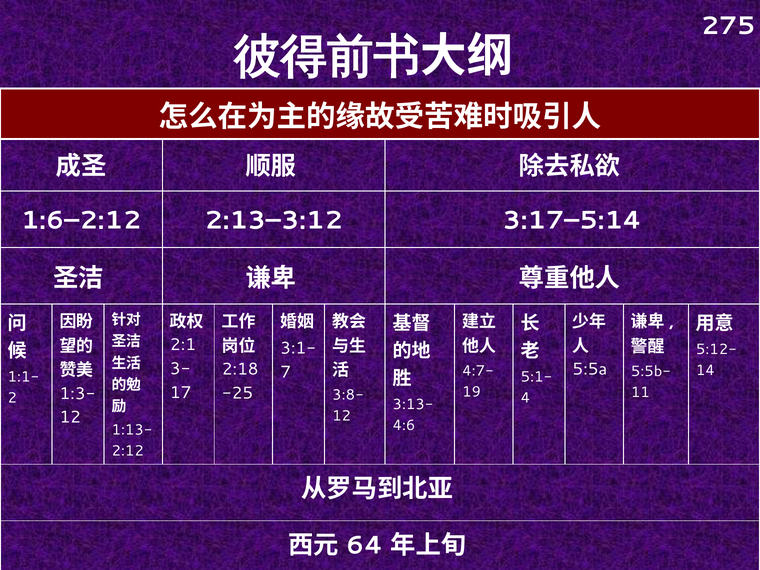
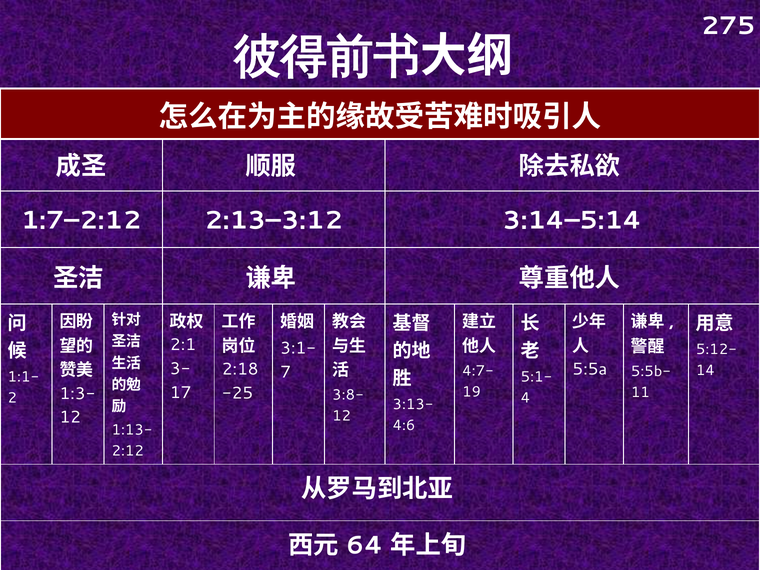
1:6–2:12: 1:6–2:12 -> 1:7–2:12 (81, 221)
3:17–5:14: 3:17–5:14 -> 3:14–5:14 (572, 221)
